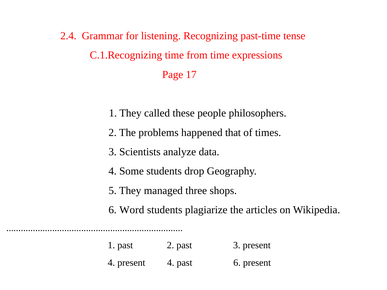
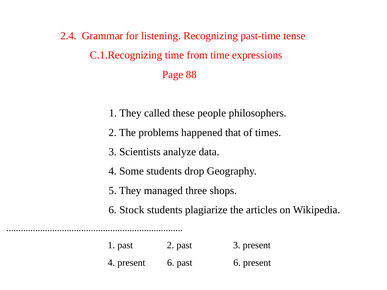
17: 17 -> 88 (191, 75)
Word: Word -> Stock (132, 210)
4 present 4: 4 -> 6 (171, 263)
